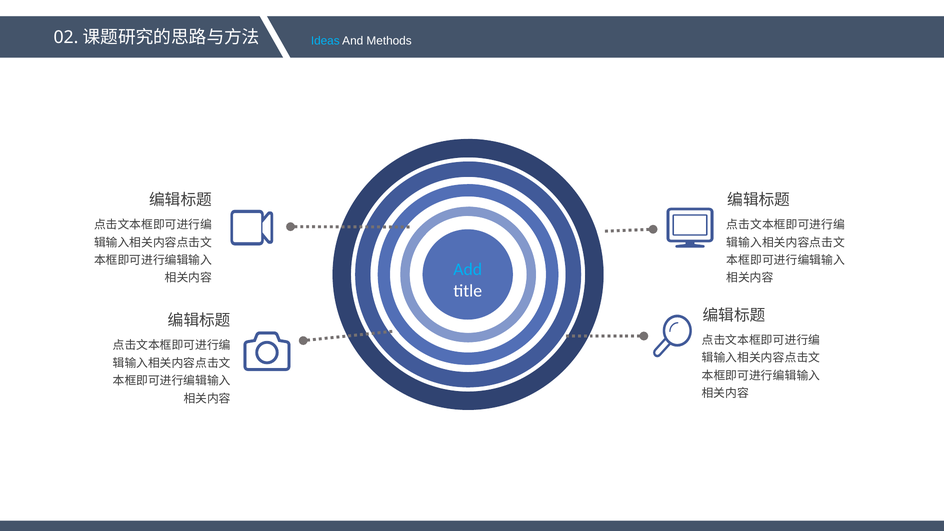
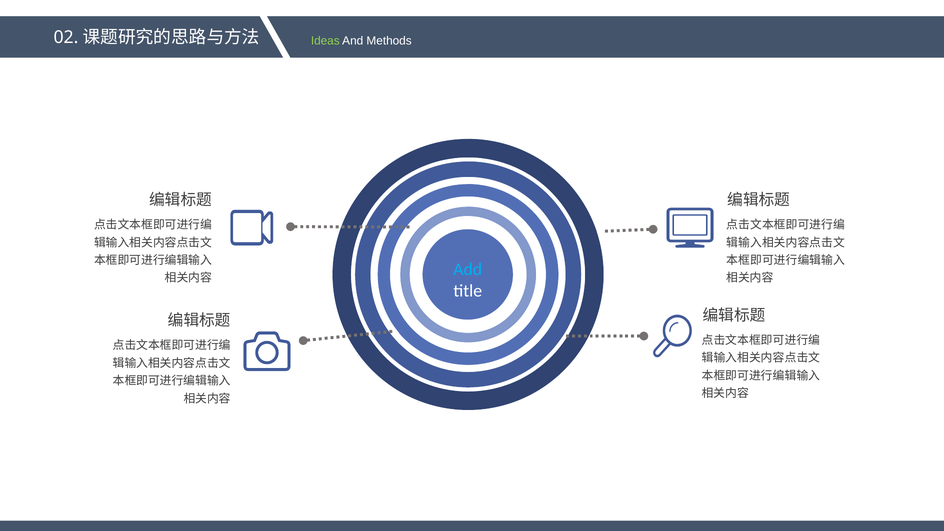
Ideas colour: light blue -> light green (325, 41)
